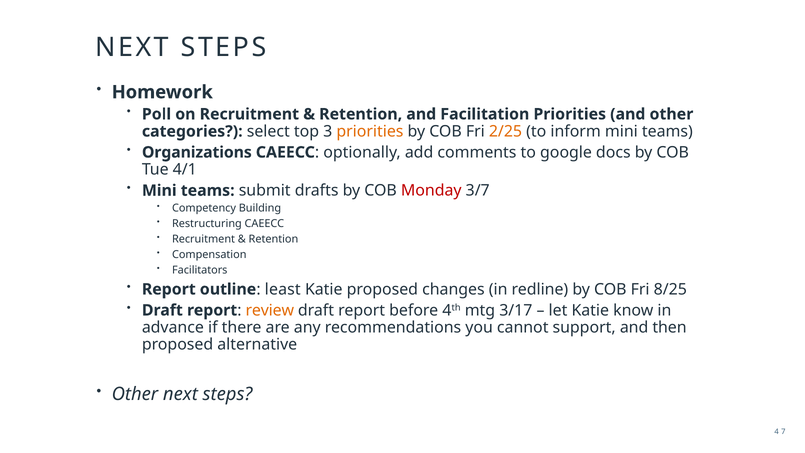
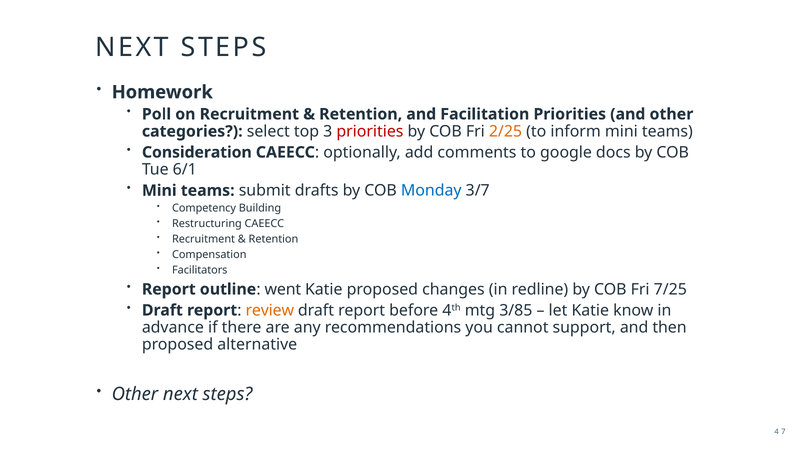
priorities colour: orange -> red (370, 131)
Organizations: Organizations -> Consideration (197, 152)
4/1: 4/1 -> 6/1 (185, 169)
Monday colour: red -> blue (431, 190)
least: least -> went (283, 289)
8/25: 8/25 -> 7/25 (670, 289)
3/17: 3/17 -> 3/85 (516, 310)
